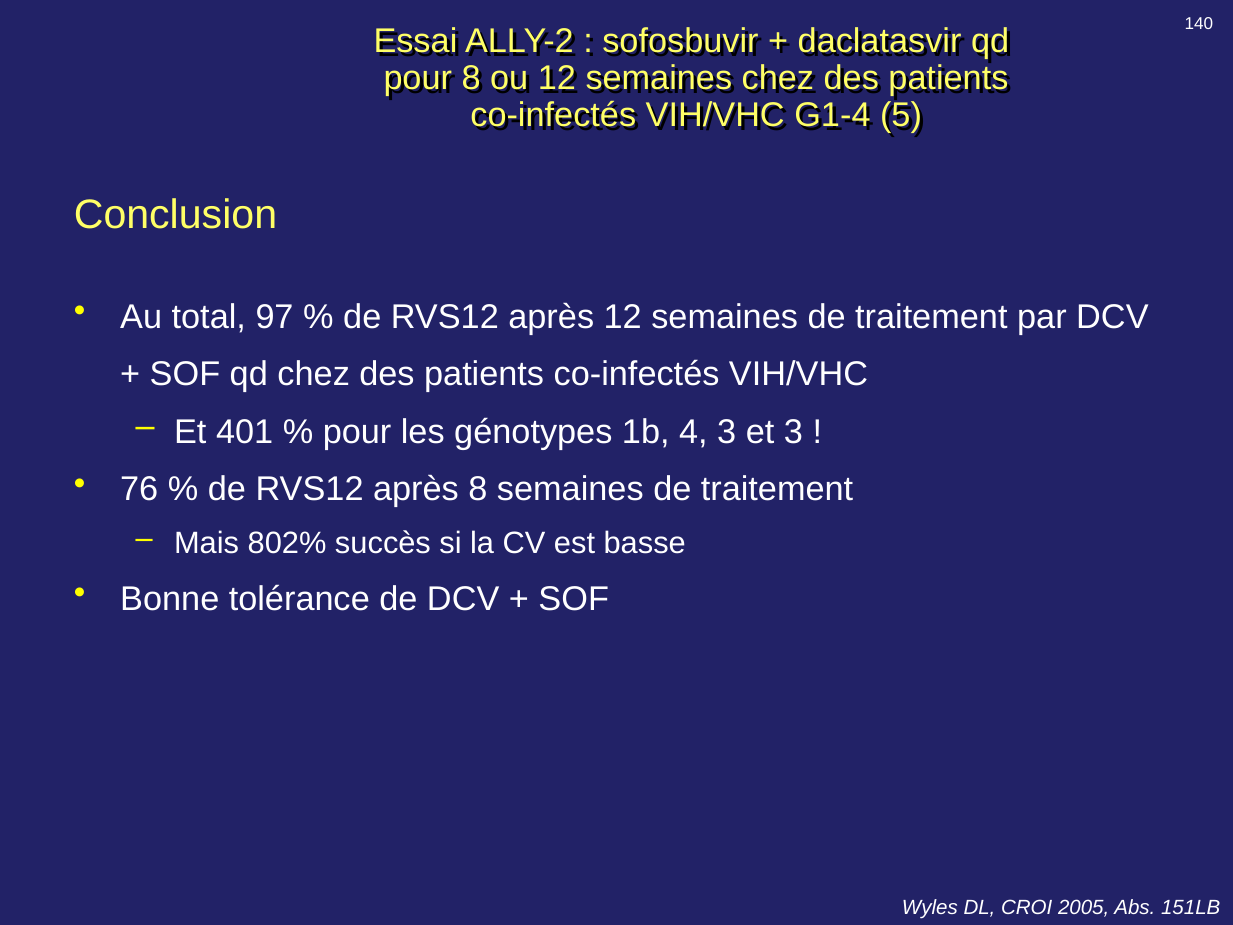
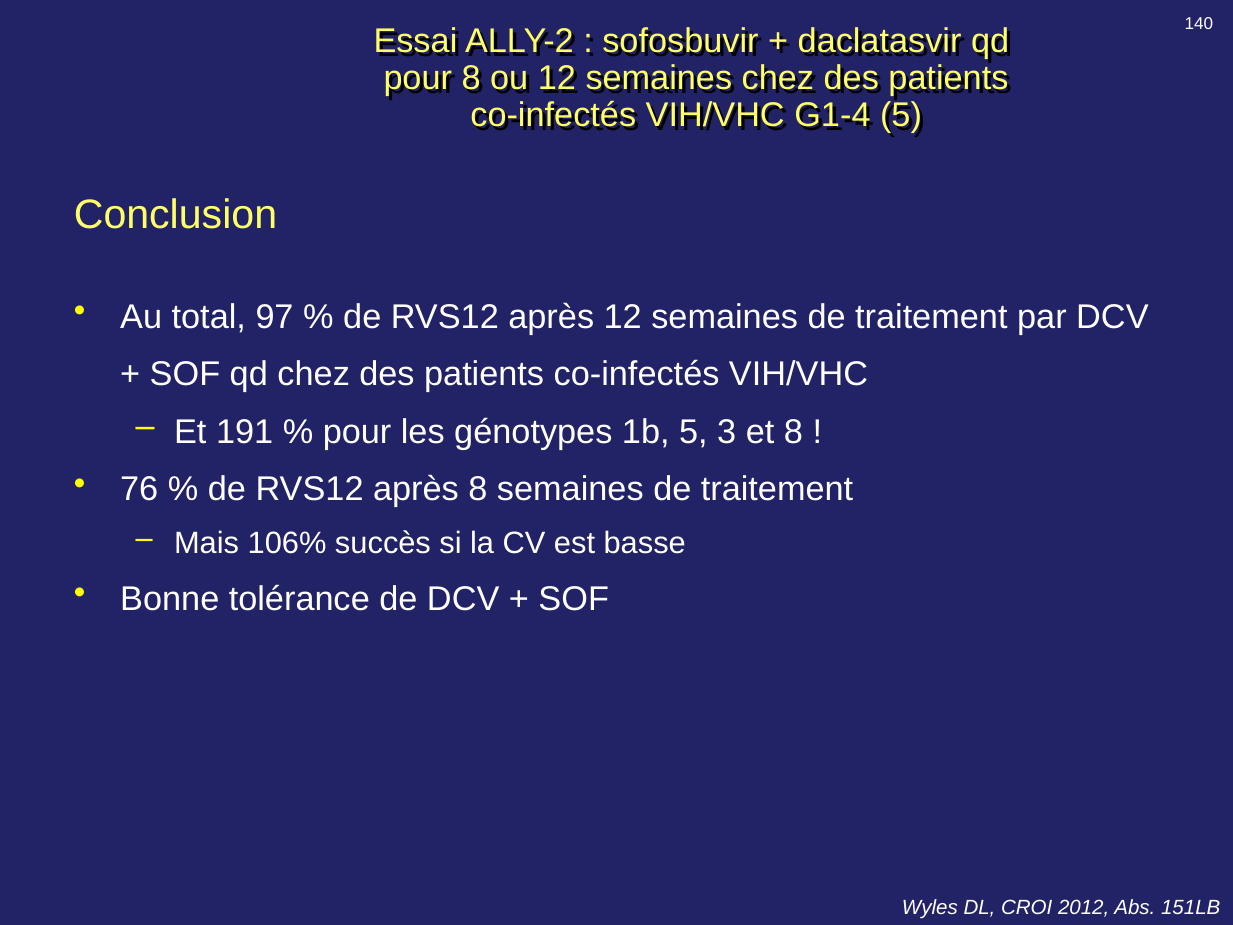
401: 401 -> 191 (245, 432)
1b 4: 4 -> 5 (693, 432)
et 3: 3 -> 8 (793, 432)
802%: 802% -> 106% (287, 543)
2005: 2005 -> 2012 (1084, 907)
